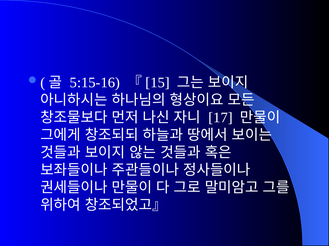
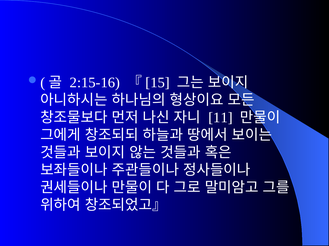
5:15-16: 5:15-16 -> 2:15-16 (95, 83)
17: 17 -> 11 (221, 118)
